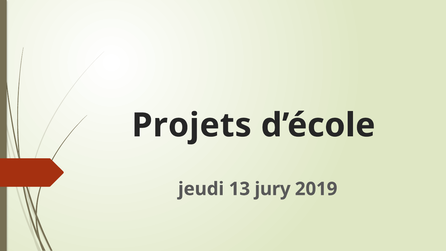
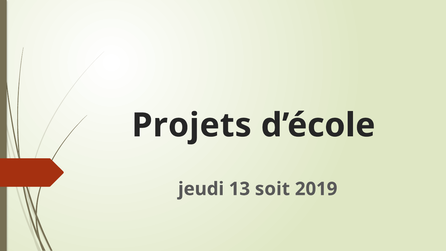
jury: jury -> soit (272, 189)
